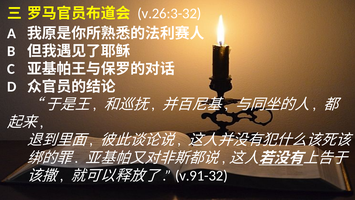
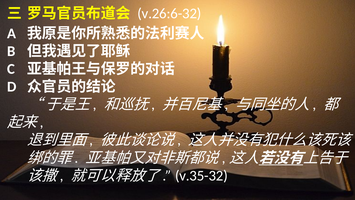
v.26:3-32: v.26:3-32 -> v.26:6-32 (169, 13)
v.91-32: v.91-32 -> v.35-32 (201, 175)
